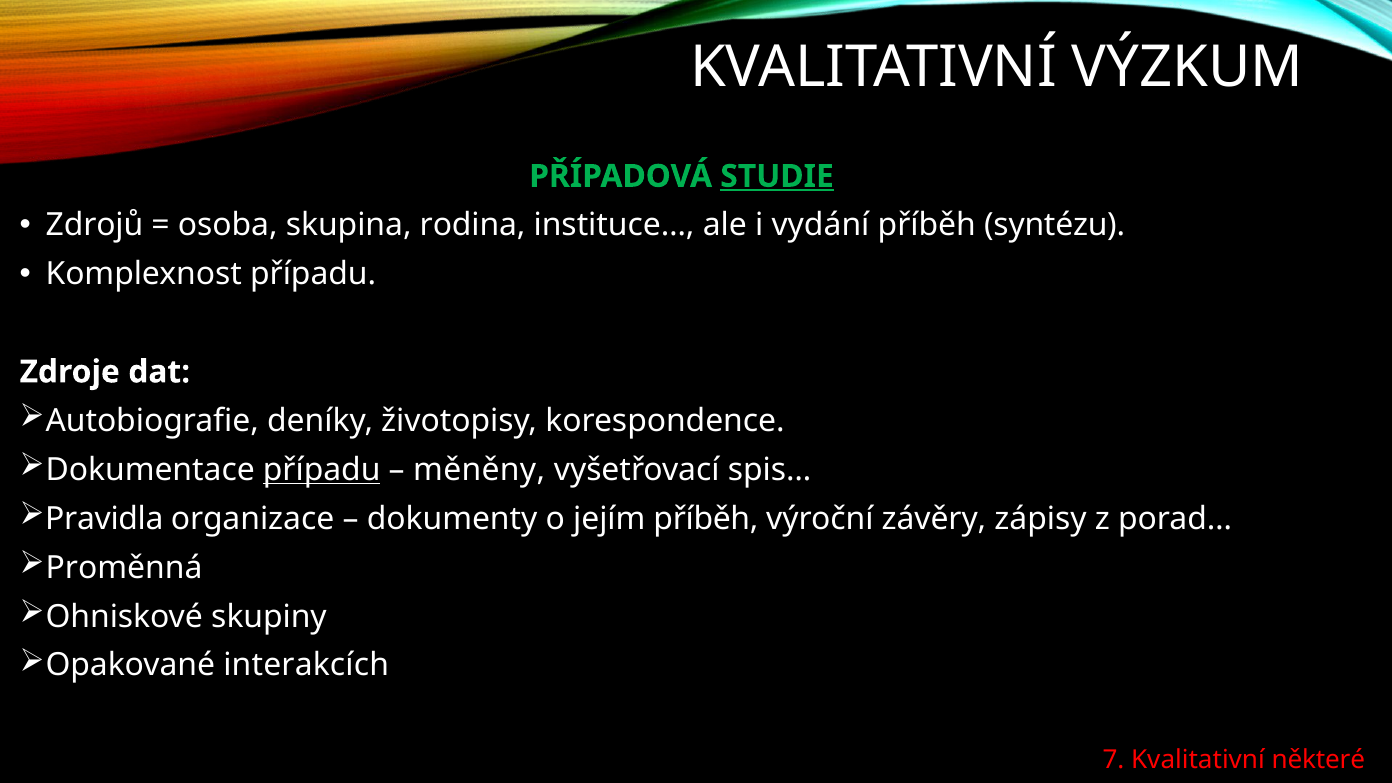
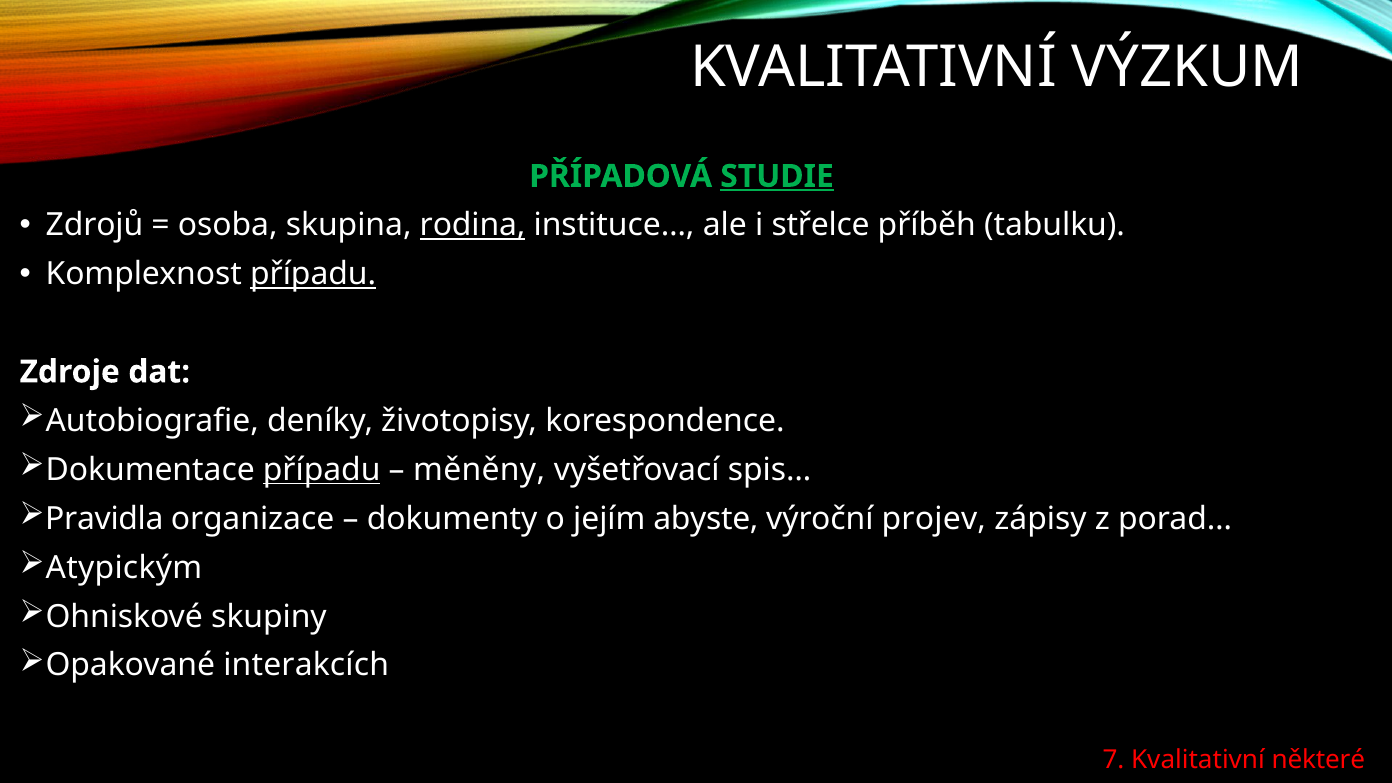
rodina underline: none -> present (473, 225)
vydání: vydání -> střelce (821, 225)
syntézu: syntézu -> tabulku (1055, 225)
případu underline: none -> present (313, 274)
jejím příběh: příběh -> abyste (706, 519)
závěry: závěry -> projev (934, 519)
Proměnná: Proměnná -> Atypickým (124, 568)
